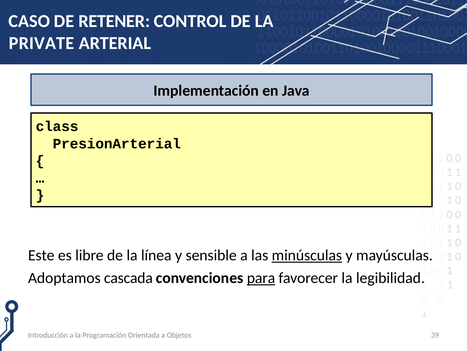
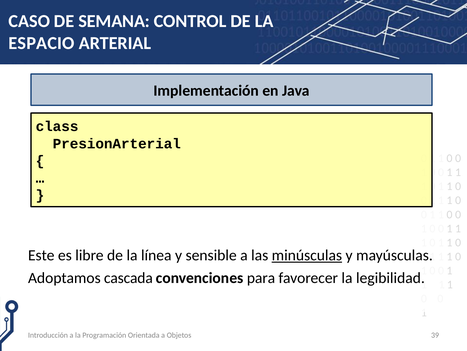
RETENER: RETENER -> SEMANA (114, 21)
PRIVATE: PRIVATE -> ESPACIO (42, 43)
para underline: present -> none (261, 277)
